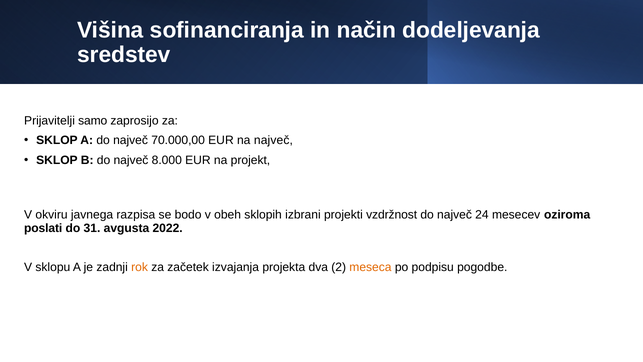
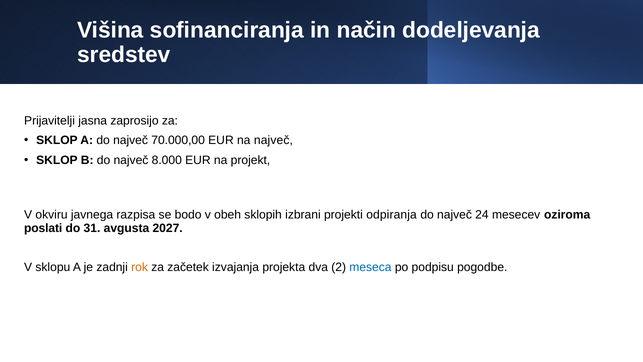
samo: samo -> jasna (93, 121)
vzdržnost: vzdržnost -> odpiranja (392, 215)
2022: 2022 -> 2027 (168, 228)
meseca colour: orange -> blue (370, 267)
